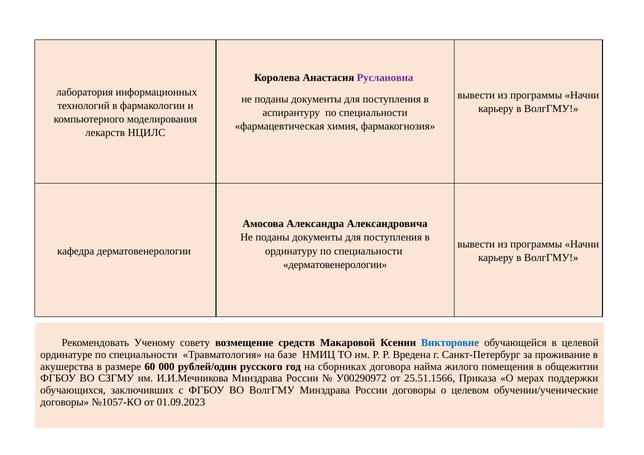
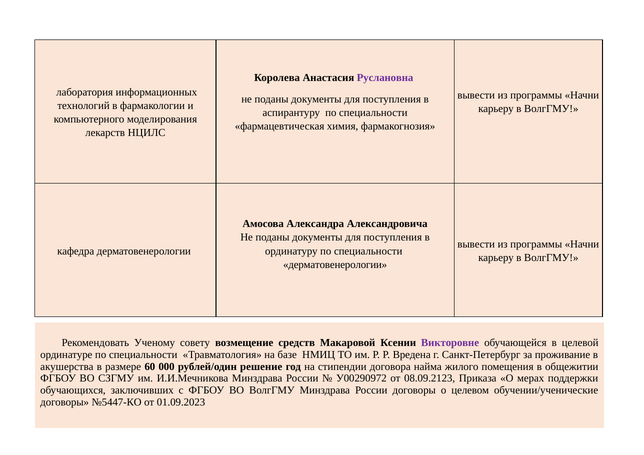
Викторовне colour: blue -> purple (450, 343)
русского: русского -> решение (261, 367)
сборниках: сборниках -> стипендии (342, 367)
25.51.1566: 25.51.1566 -> 08.09.2123 (430, 379)
№1057-КО: №1057-КО -> №5447-КО (117, 402)
